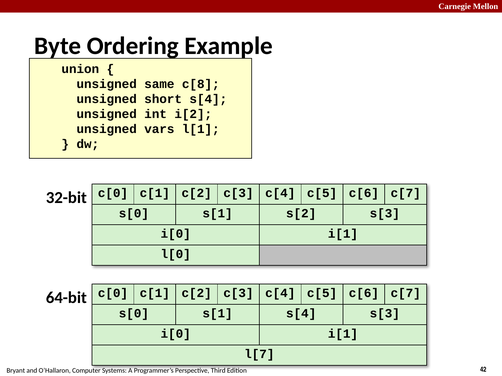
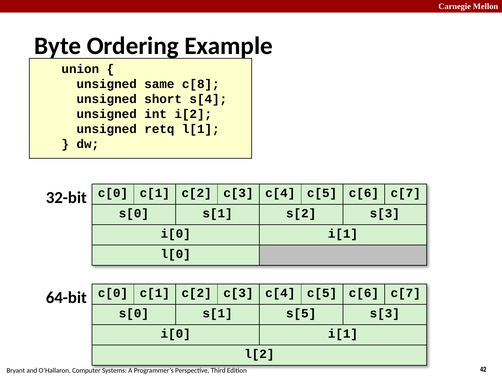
vars: vars -> retq (159, 129)
s[1 s[4: s[4 -> s[5 (301, 314)
l[7: l[7 -> l[2 (259, 354)
